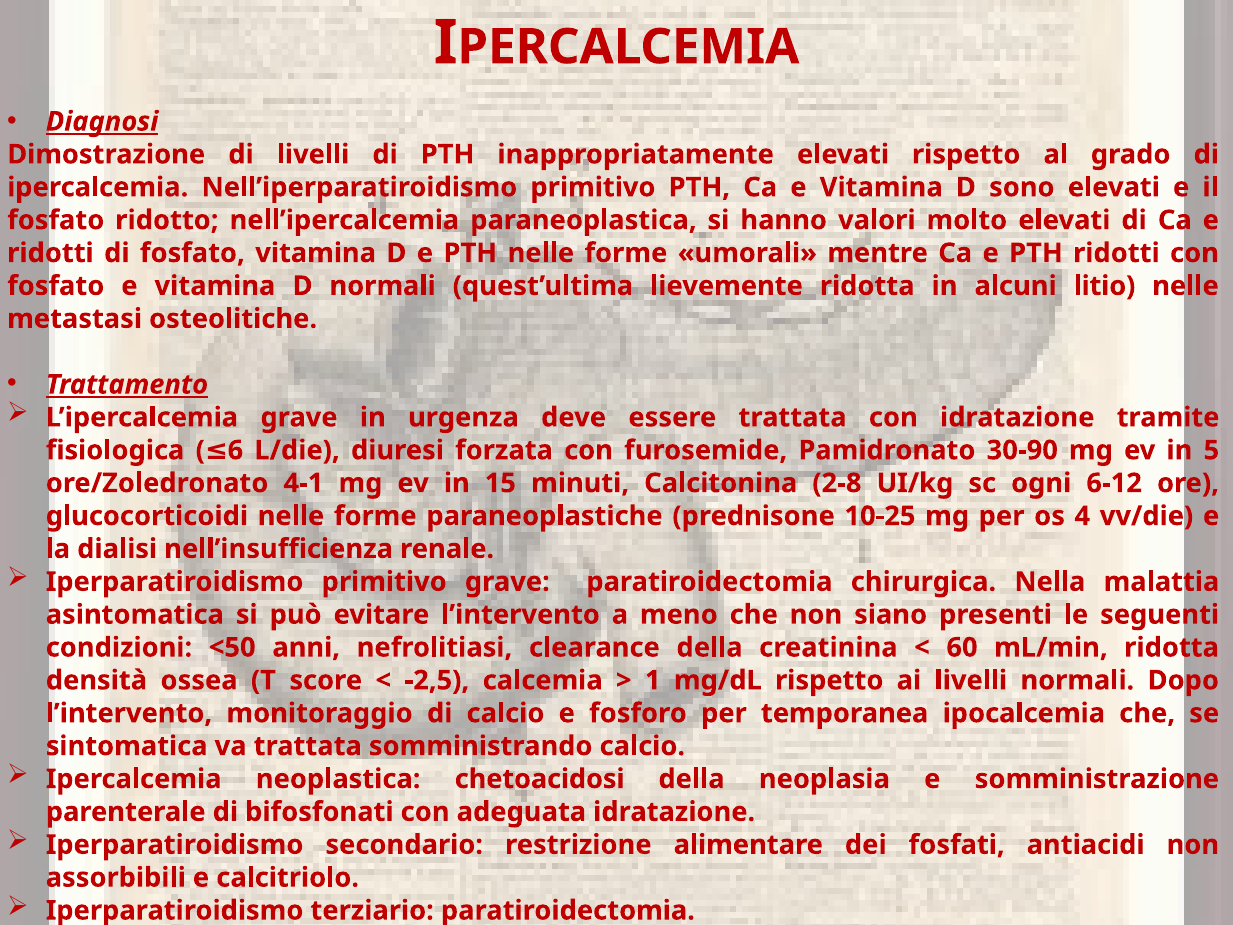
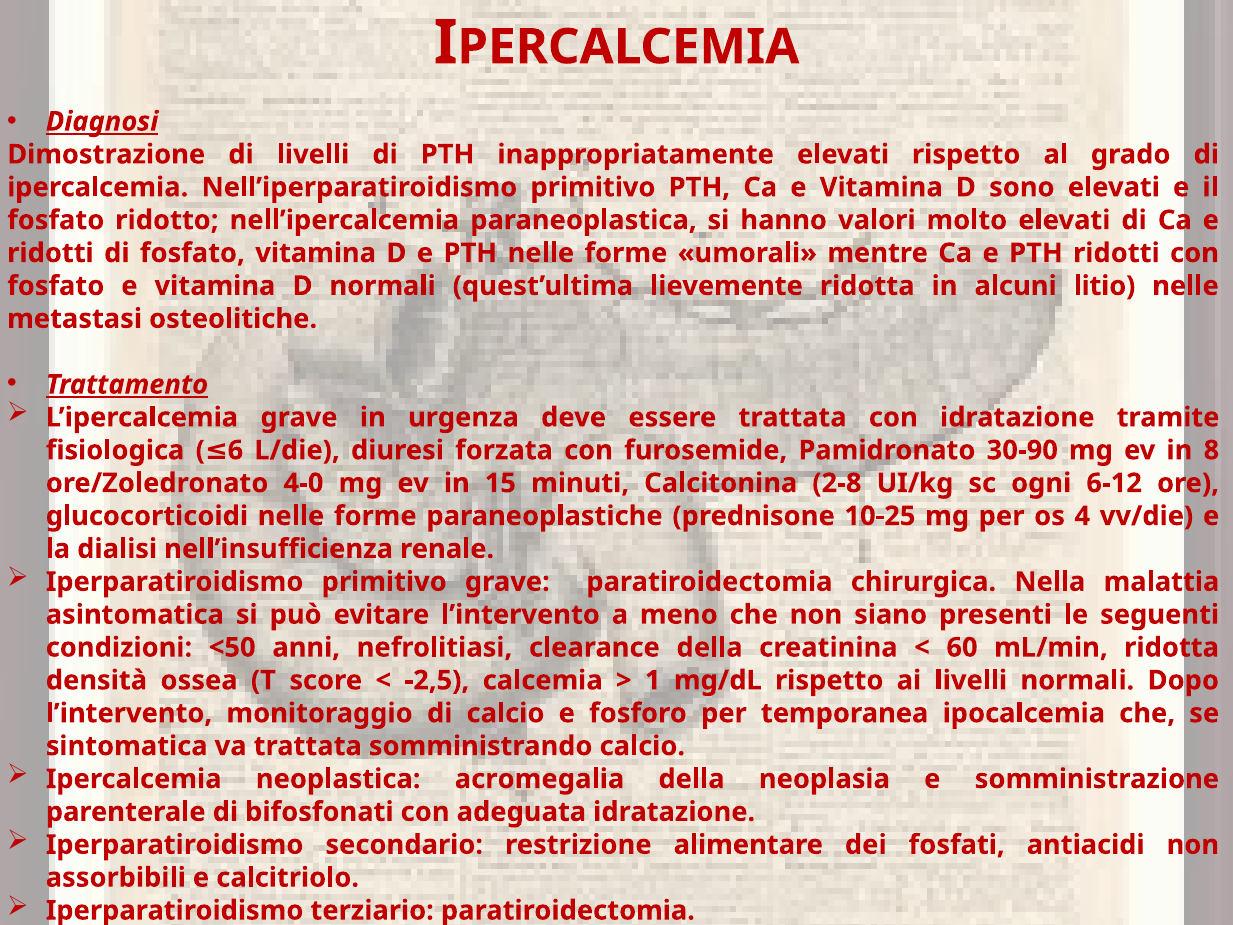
5: 5 -> 8 (1211, 450)
4-1: 4-1 -> 4-0 (303, 483)
chetoacidosi: chetoacidosi -> acromegalia (540, 779)
